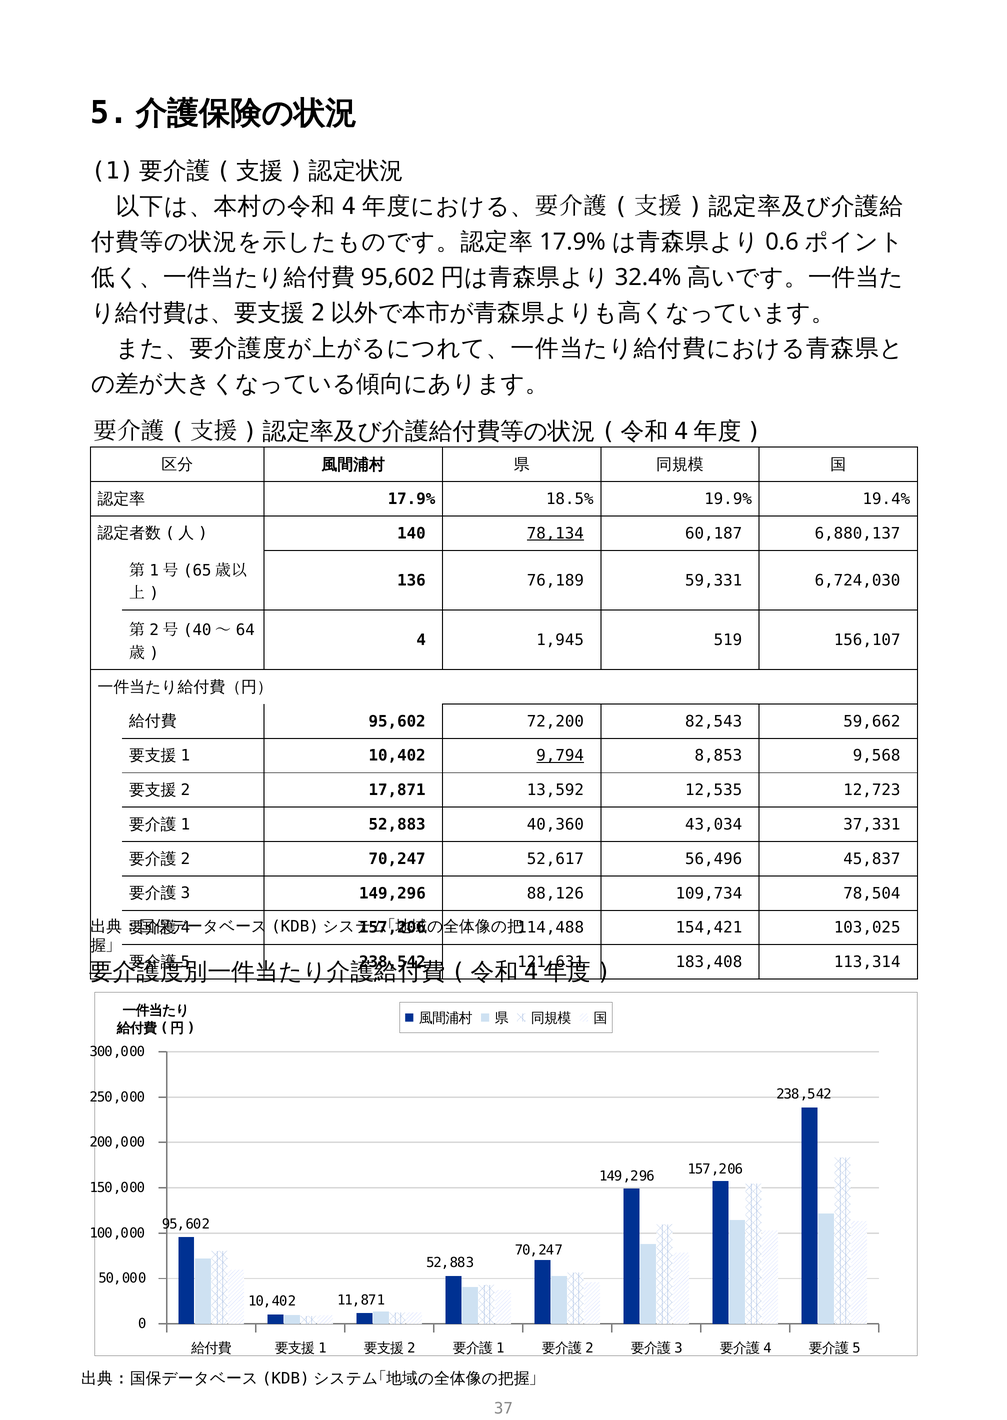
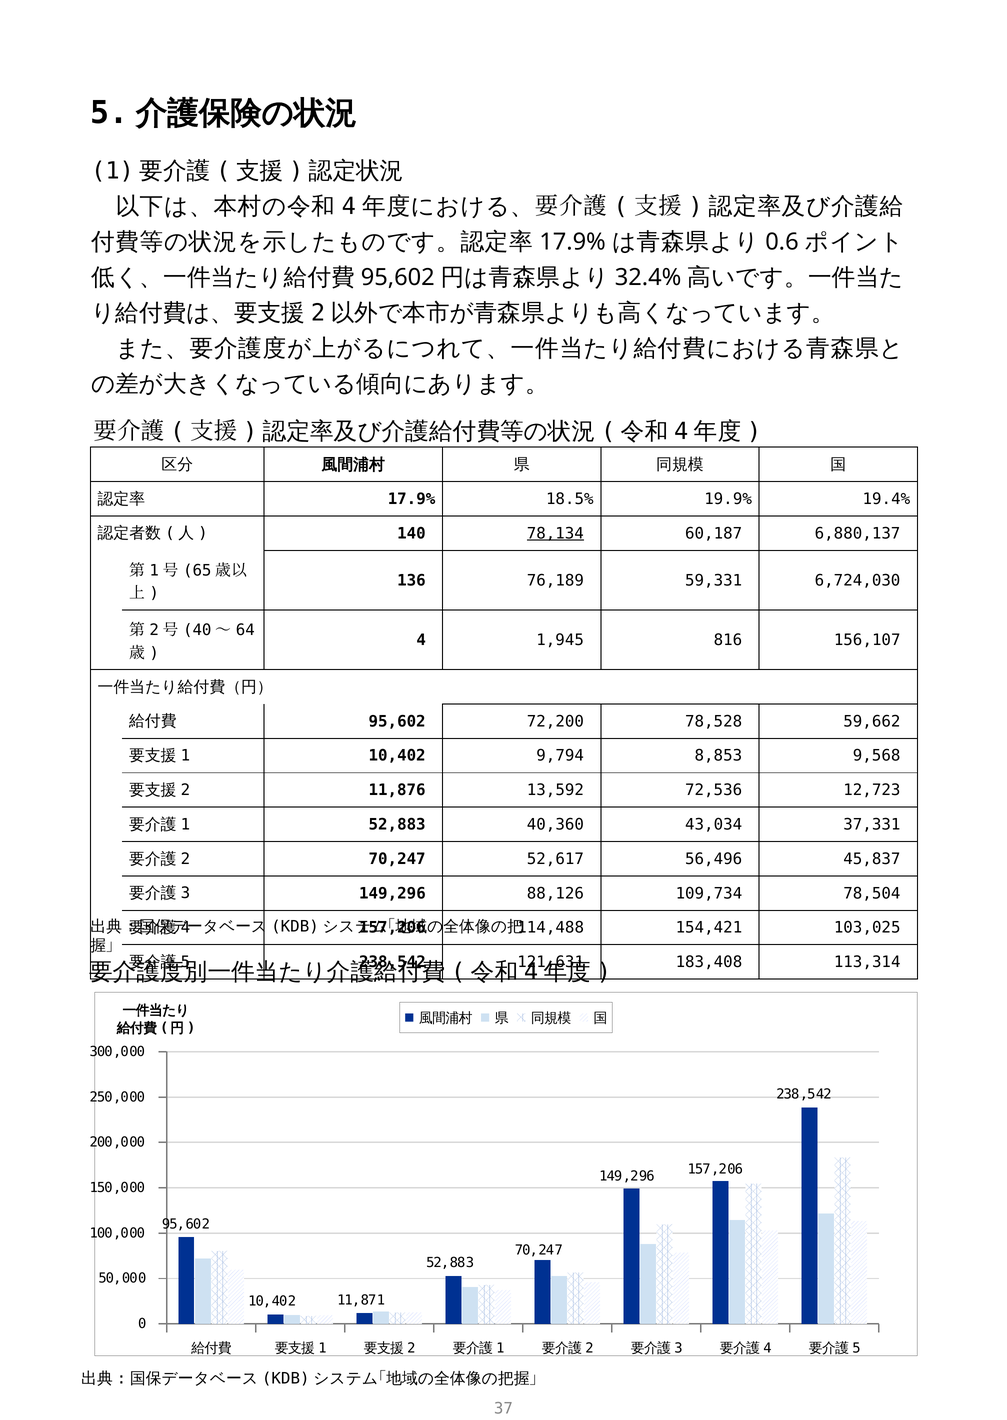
519: 519 -> 816 (728, 640)
82,543: 82,543 -> 78,528 (714, 722)
9,794 underline: present -> none (560, 756)
17,871: 17,871 -> 11,876 (397, 791)
12,535: 12,535 -> 72,536 (714, 791)
